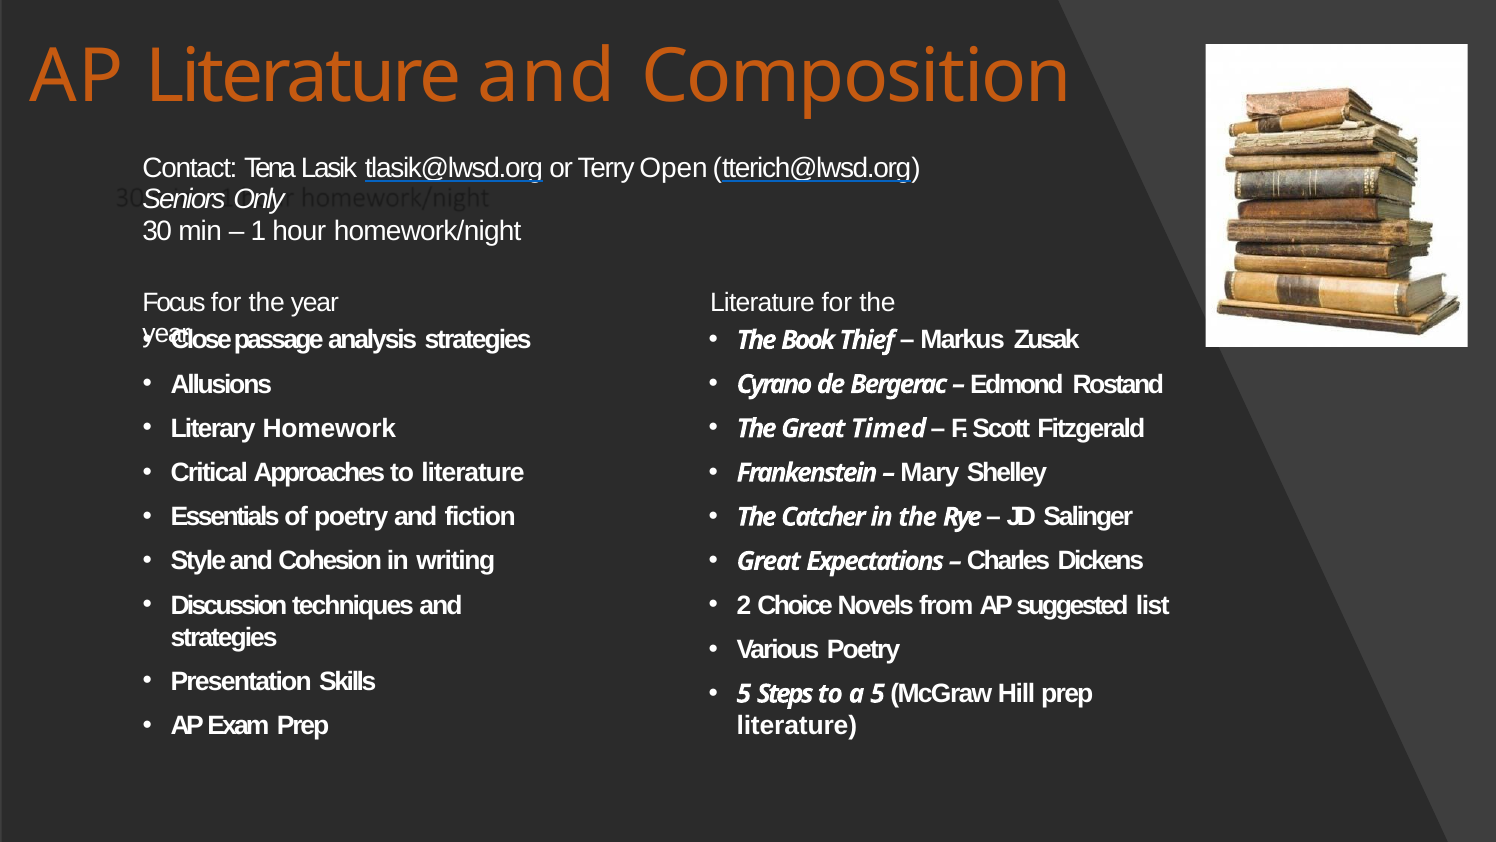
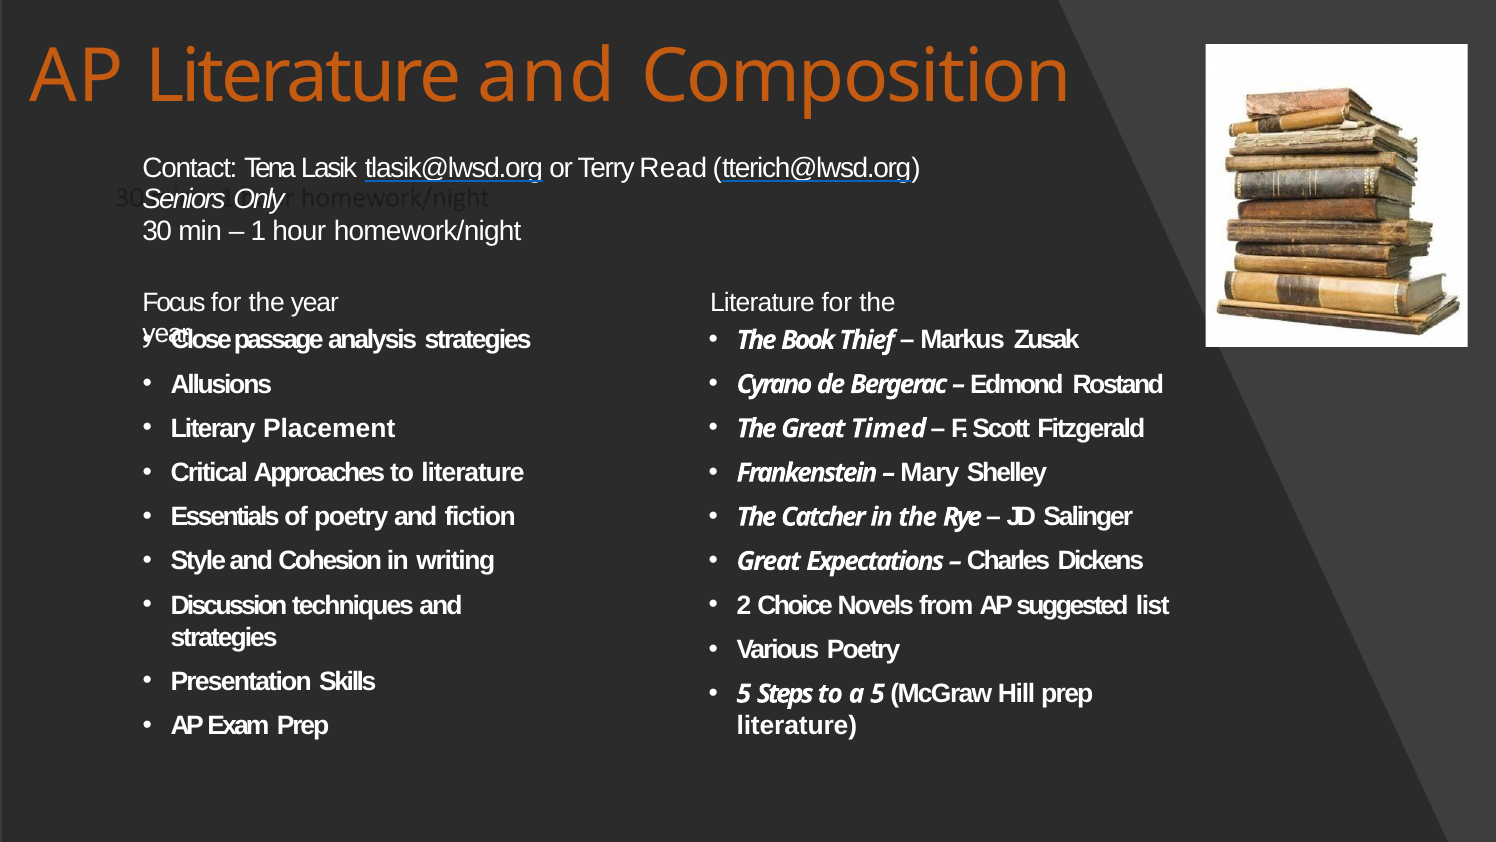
Open: Open -> Read (673, 168)
Homework: Homework -> Placement (329, 428)
